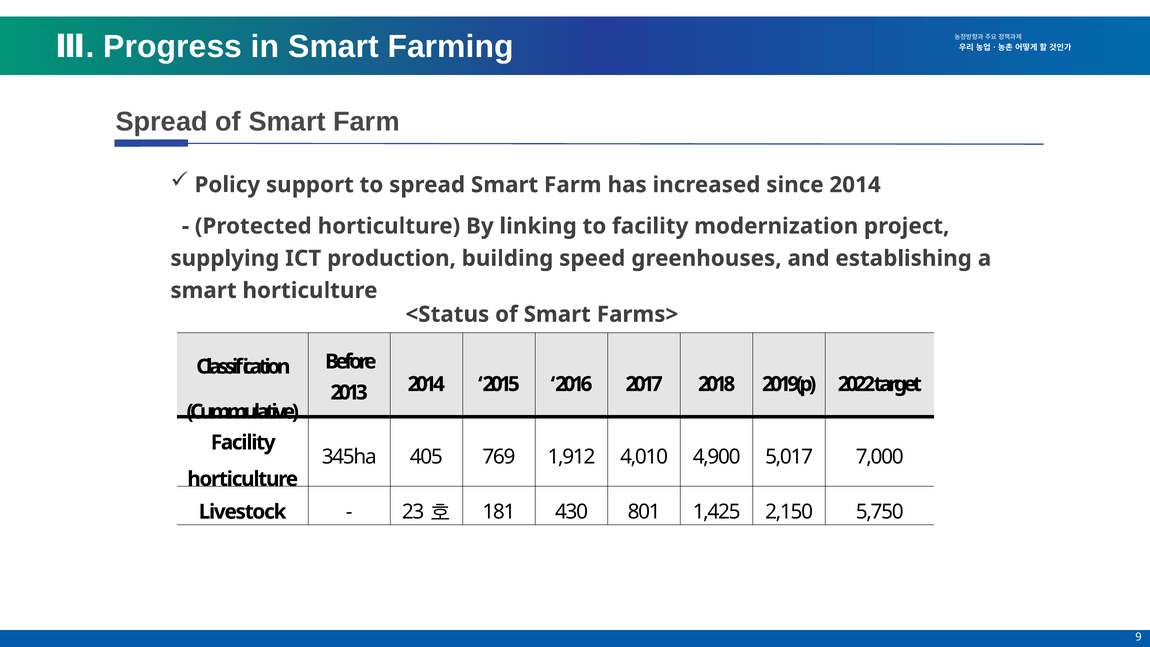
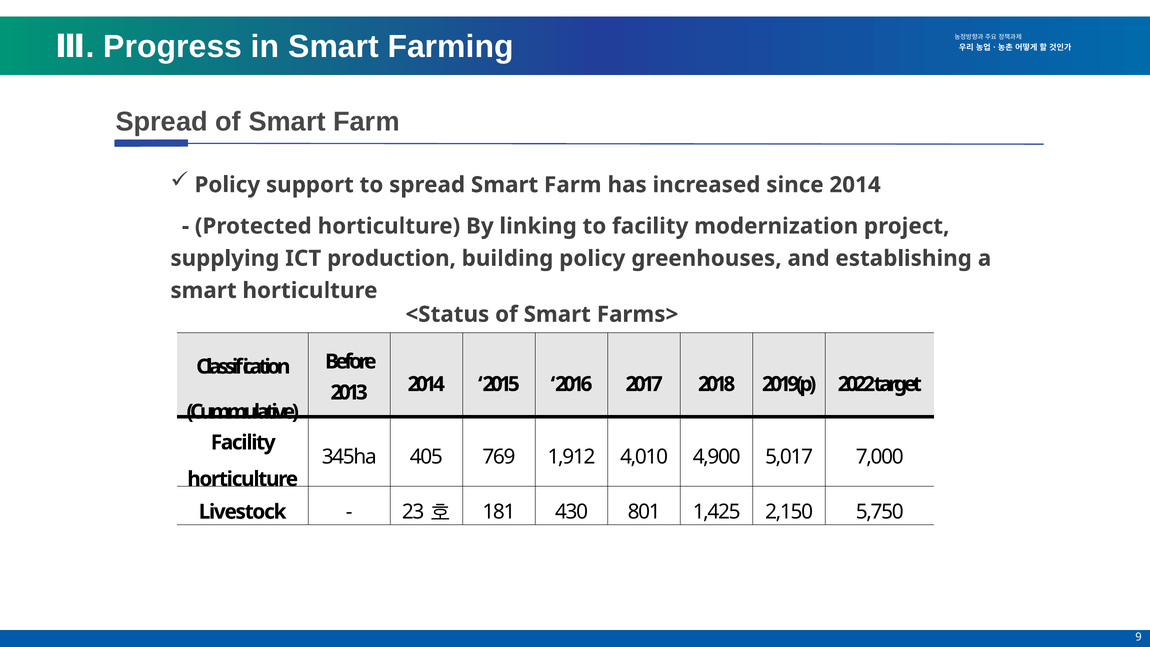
building speed: speed -> policy (592, 258)
